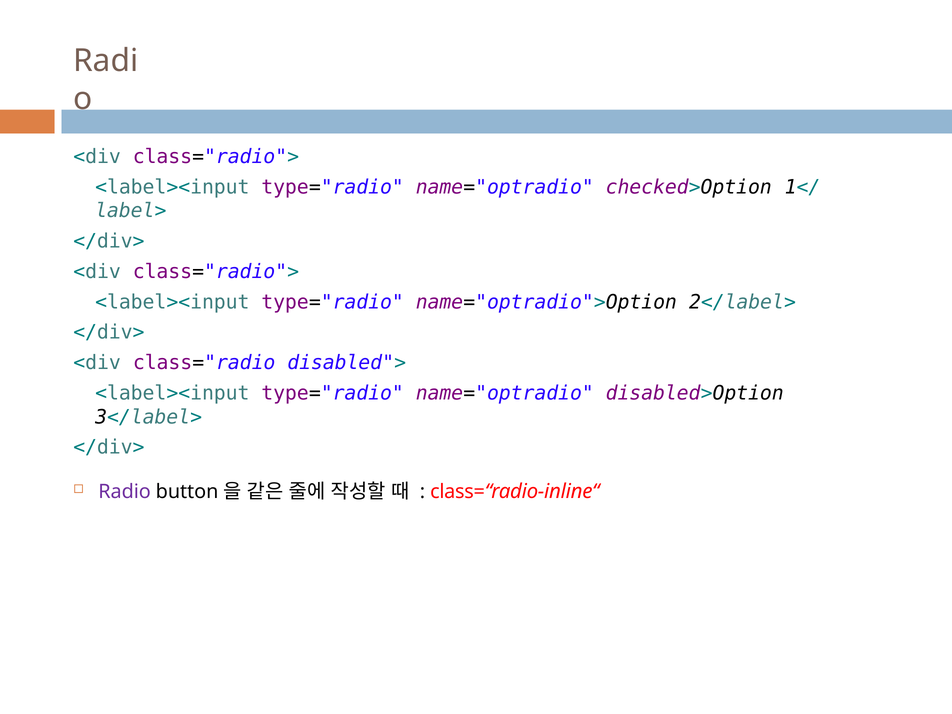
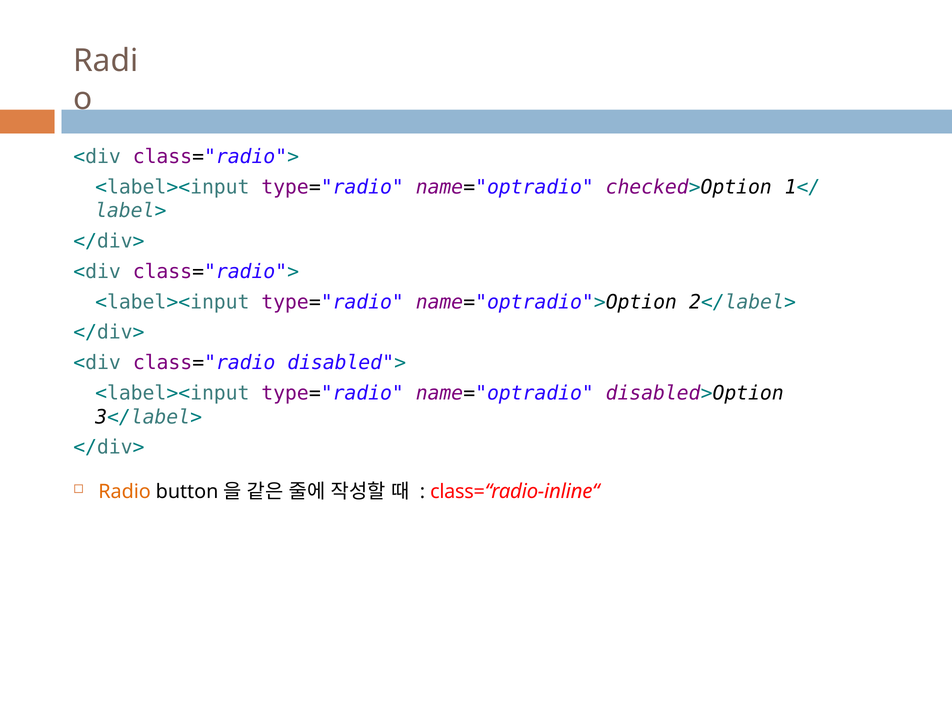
Radio colour: purple -> orange (125, 492)
